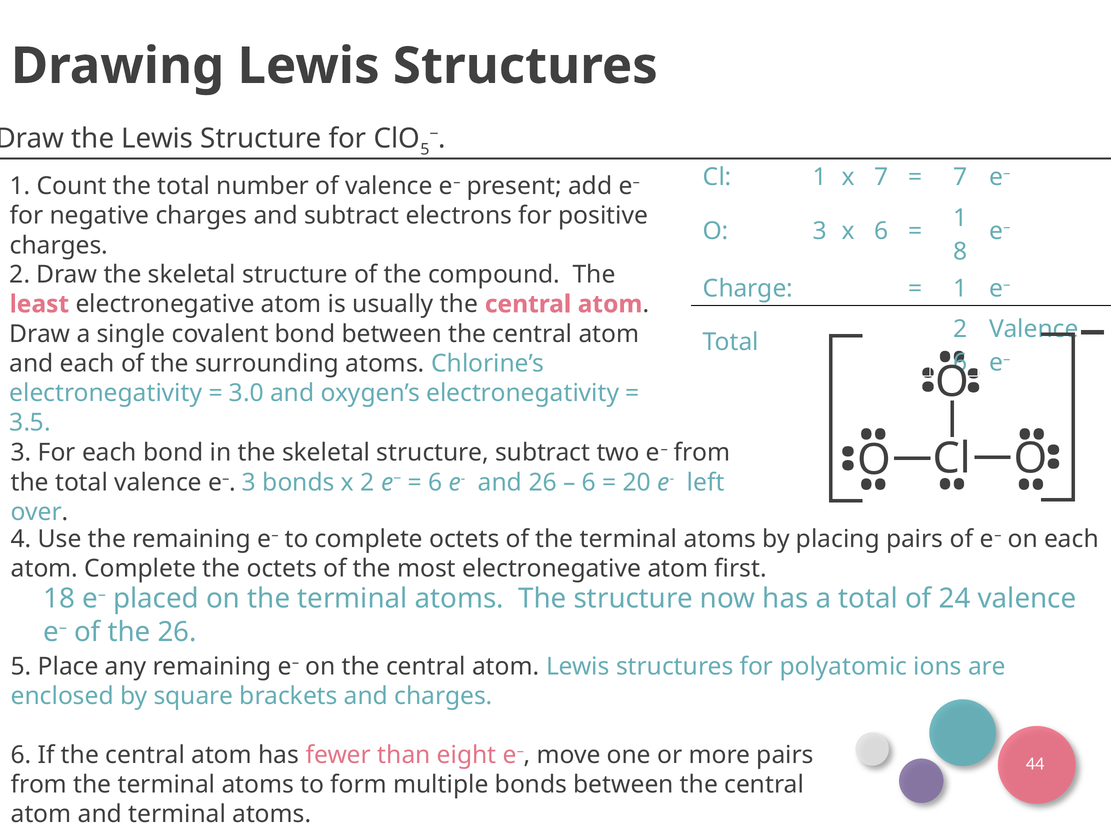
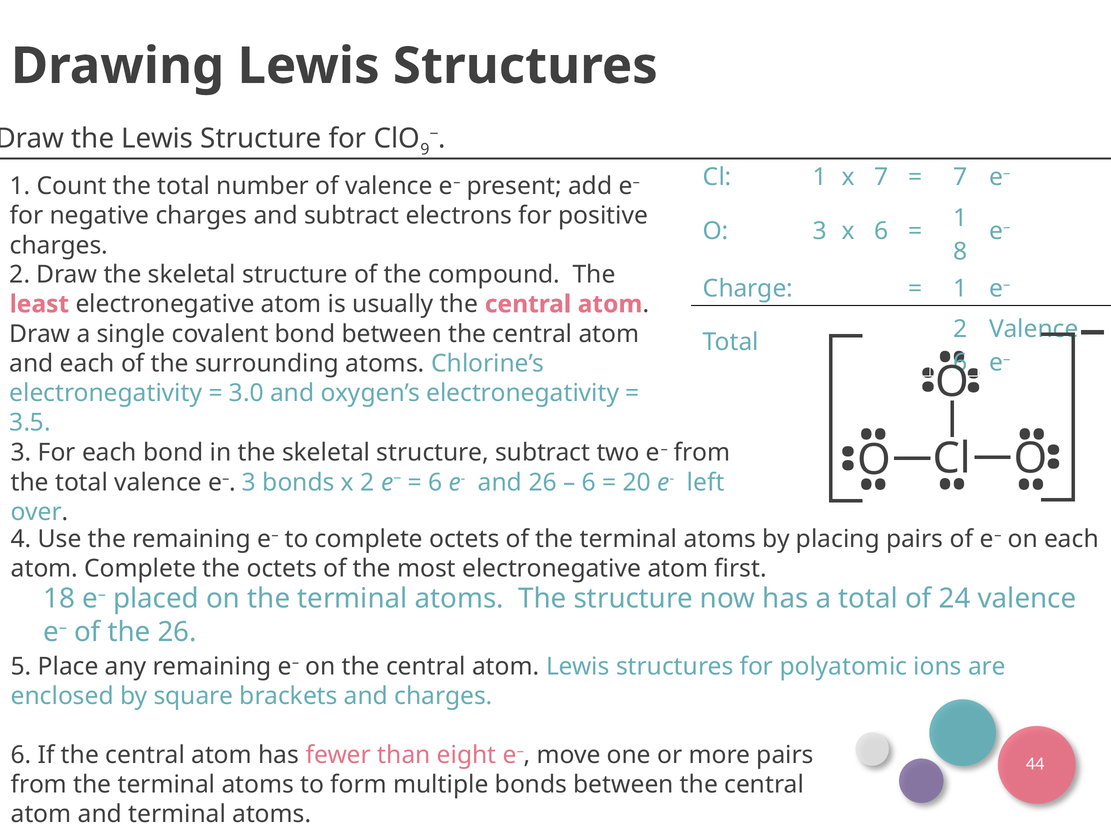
5: 5 -> 9 (425, 149)
